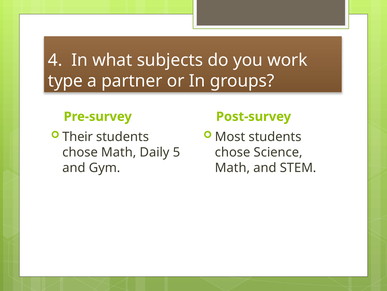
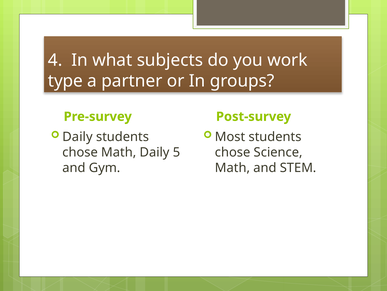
Their: Their -> Daily (78, 136)
